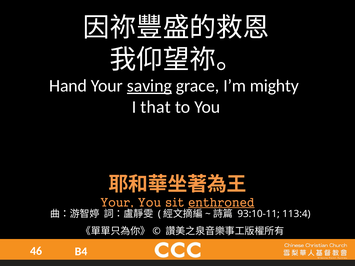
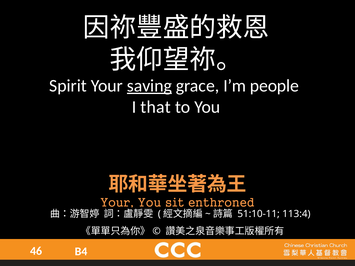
Hand: Hand -> Spirit (68, 86)
mighty: mighty -> people (274, 86)
enthroned underline: present -> none (221, 203)
93:10-11: 93:10-11 -> 51:10-11 (259, 214)
